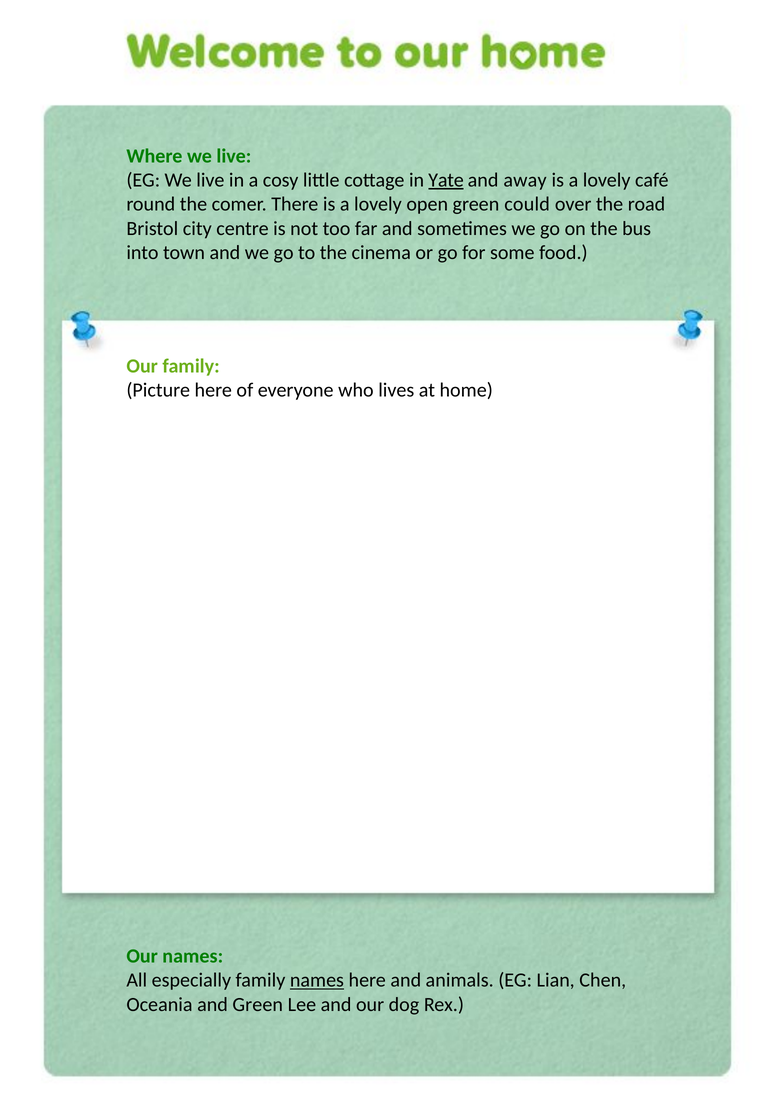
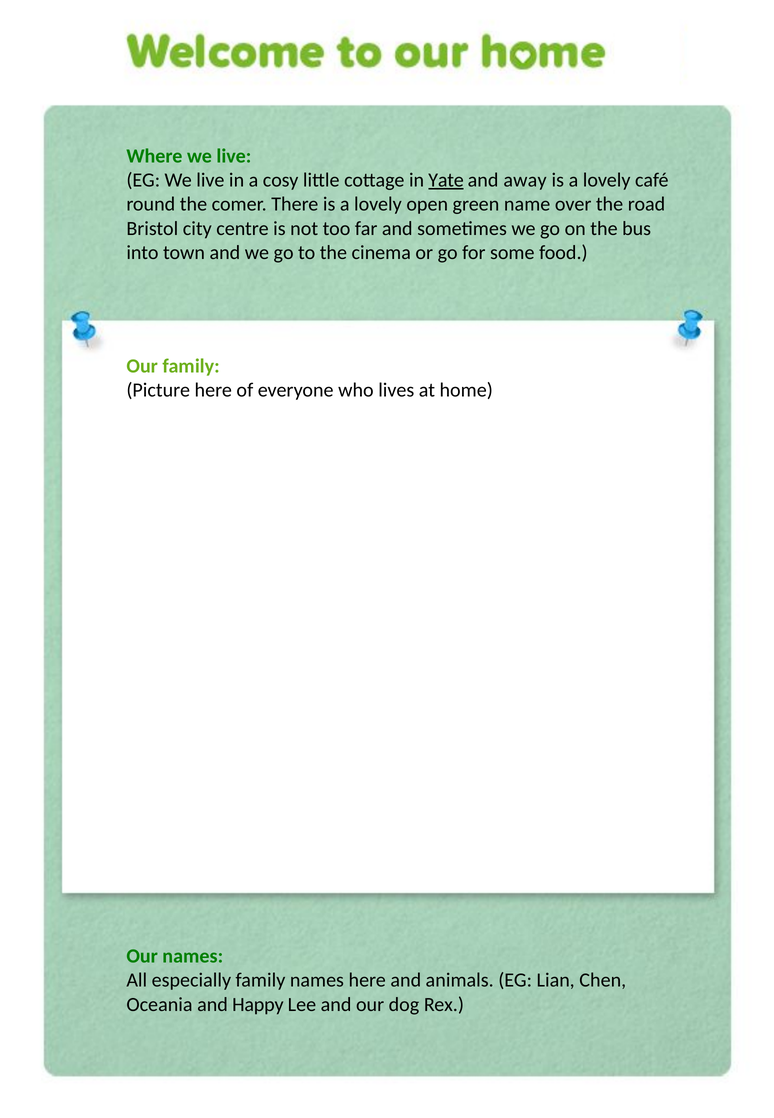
could: could -> name (527, 204)
names underline: present -> none (317, 980)
and Green: Green -> Happy (258, 1004)
